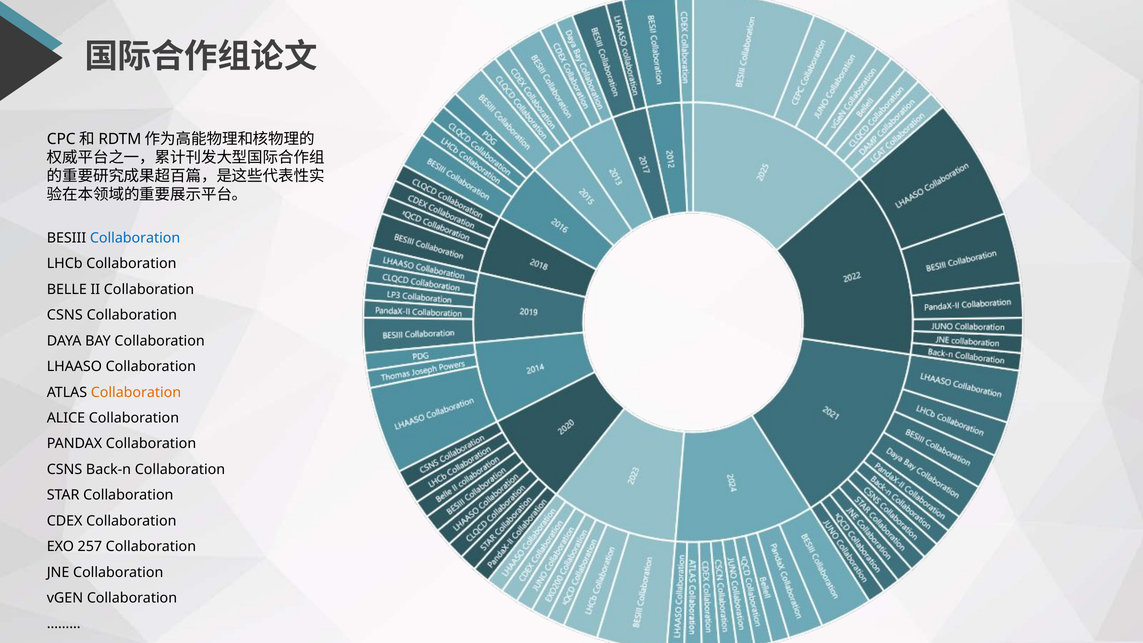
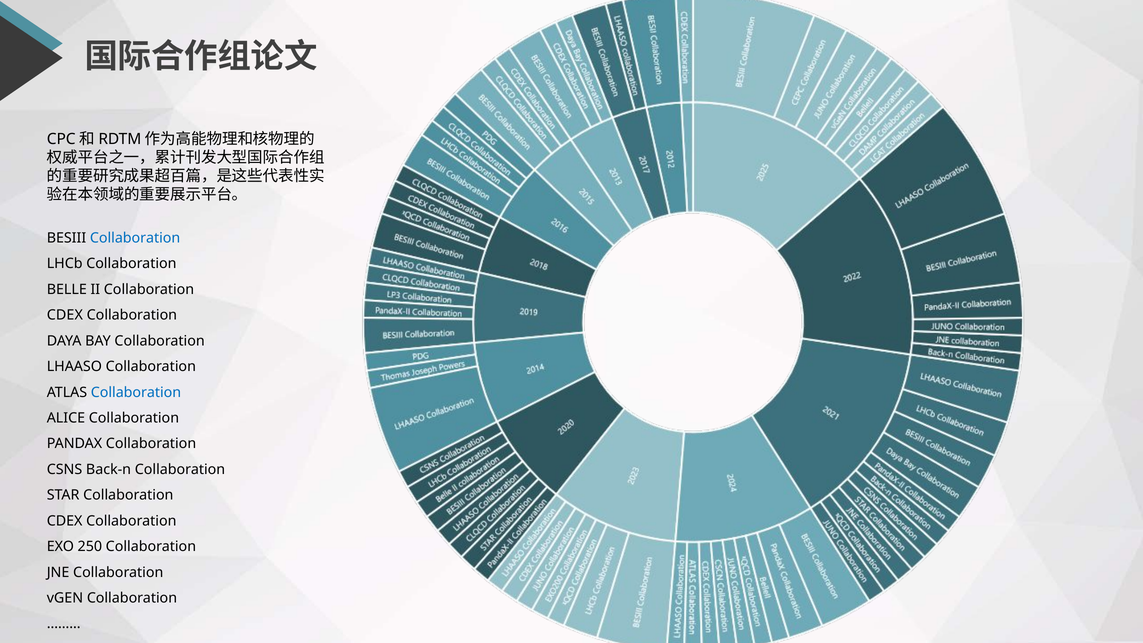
CSNS: CSNS -> CDEX (65, 315)
Collaboration colour: orange -> blue (136, 392)
257: 257 -> 250 (90, 547)
